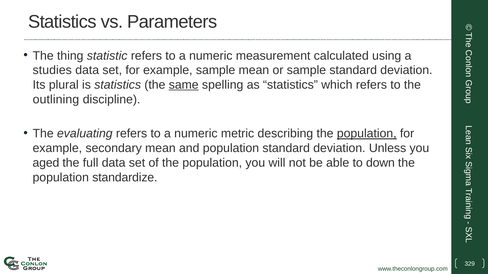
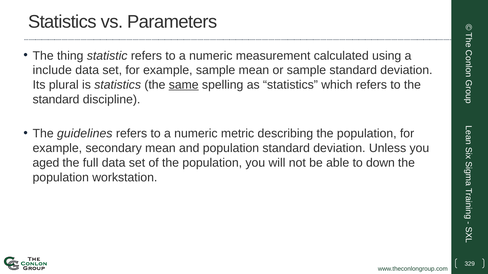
studies: studies -> include (52, 70)
outlining: outlining -> standard (56, 100)
evaluating: evaluating -> guidelines (85, 134)
population underline: present -> none (367, 134)
standardize: standardize -> workstation (125, 178)
